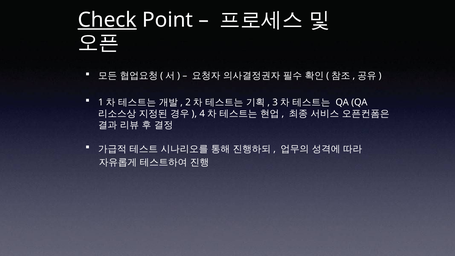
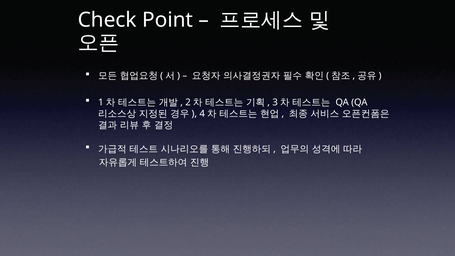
Check underline: present -> none (107, 20)
